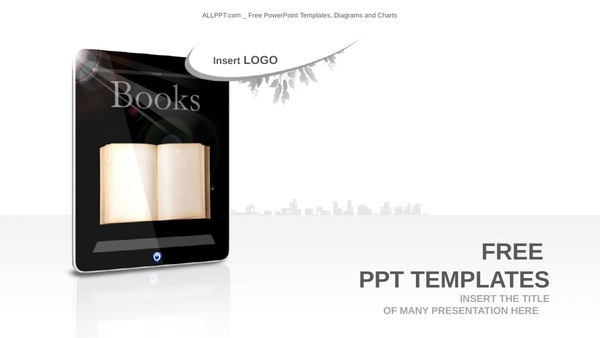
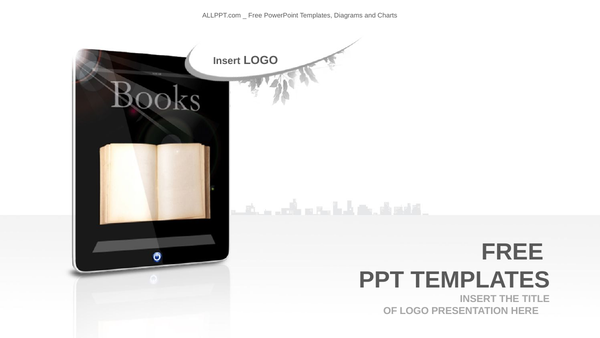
OF MANY: MANY -> LOGO (414, 311)
